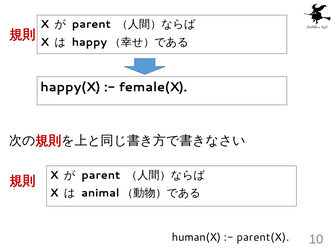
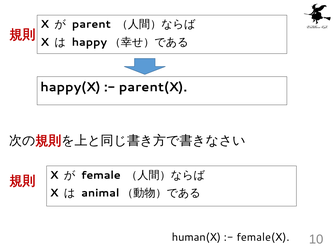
female(X: female(X -> parent(X (153, 87)
parent: parent -> female (101, 175)
parent(X: parent(X -> female(X (263, 238)
